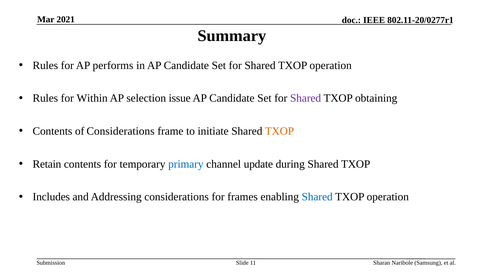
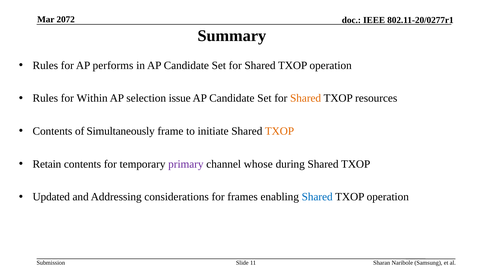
2021: 2021 -> 2072 (66, 19)
Shared colour: purple -> orange (306, 98)
obtaining: obtaining -> resources (376, 98)
of Considerations: Considerations -> Simultaneously (121, 131)
primary colour: blue -> purple (186, 164)
update: update -> whose (258, 164)
Includes: Includes -> Updated (51, 197)
